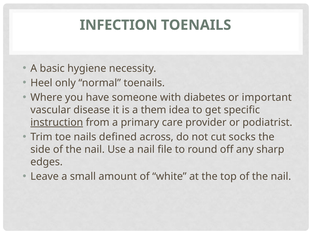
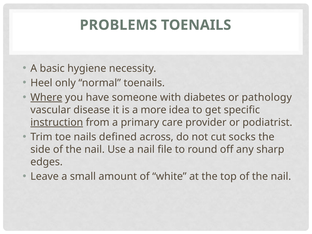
INFECTION: INFECTION -> PROBLEMS (118, 25)
Where underline: none -> present (46, 97)
important: important -> pathology (267, 97)
them: them -> more (154, 110)
